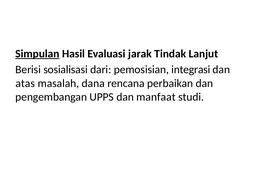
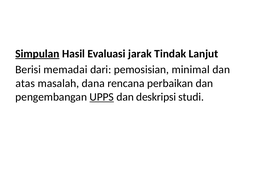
sosialisasi: sosialisasi -> memadai (65, 70)
integrasi: integrasi -> minimal (191, 70)
UPPS underline: none -> present (102, 97)
manfaat: manfaat -> deskripsi (156, 97)
